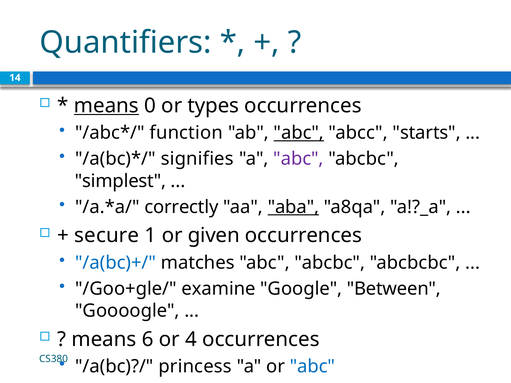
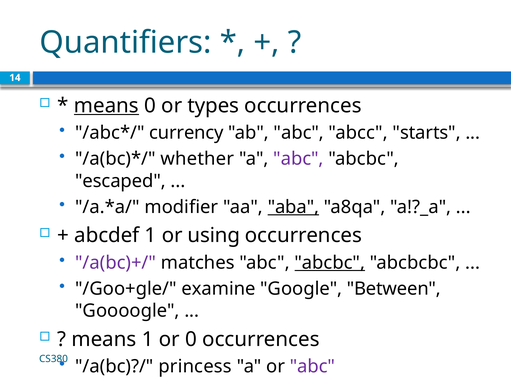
function: function -> currency (186, 133)
abc underline: present -> none (299, 133)
signifies: signifies -> whether (197, 159)
simplest: simplest -> escaped (120, 181)
correctly: correctly -> modifier (181, 207)
secure: secure -> abcdef (107, 236)
given: given -> using (214, 236)
/a(bc)+/ colour: blue -> purple (116, 263)
abcbc underline: none -> present (330, 263)
means 6: 6 -> 1 (148, 340)
or 4: 4 -> 0 (191, 340)
abc colour: blue -> purple (312, 367)
